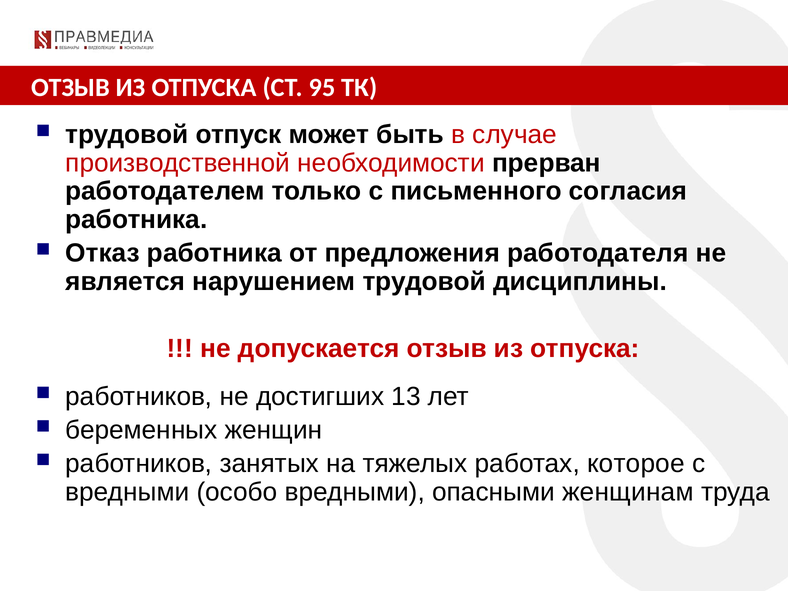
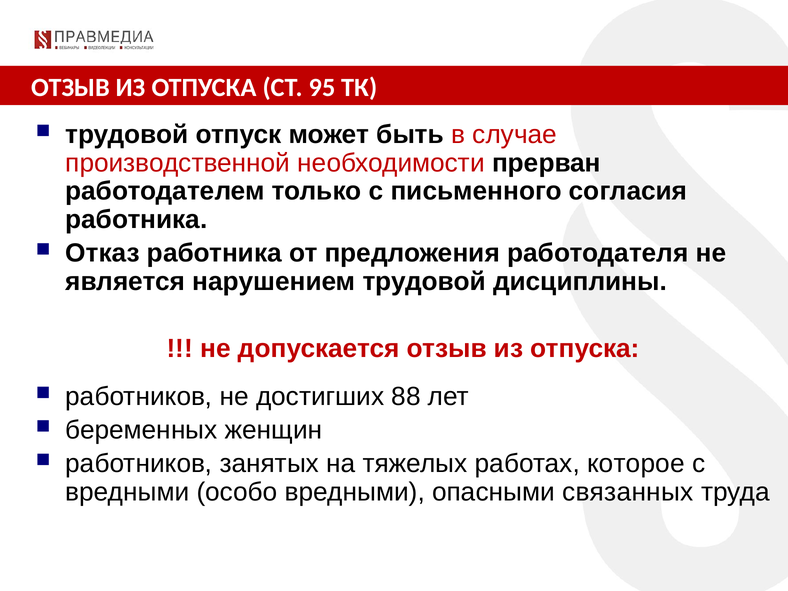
13: 13 -> 88 (406, 396)
женщинам: женщинам -> связанных (628, 492)
